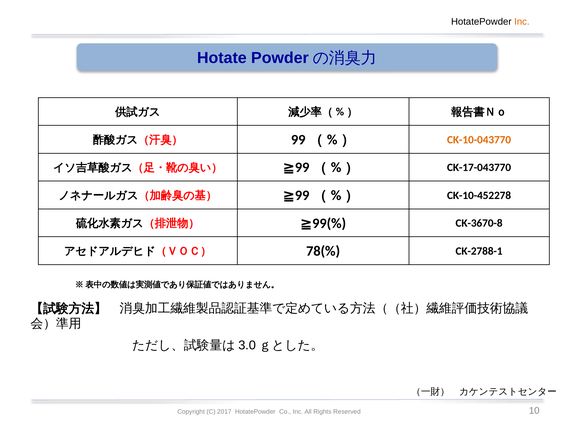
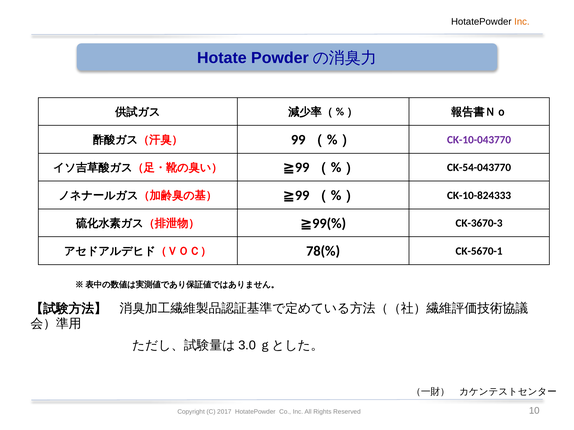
CK-10-043770 colour: orange -> purple (479, 140)
CK-17-043770: CK-17-043770 -> CK-54-043770 (479, 168)
CK-10-452278: CK-10-452278 -> CK-10-824333 (479, 196)
CK-3670-8: CK-3670-8 -> CK-3670-3 (479, 224)
CK-2788-1: CK-2788-1 -> CK-5670-1 (479, 251)
